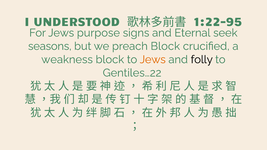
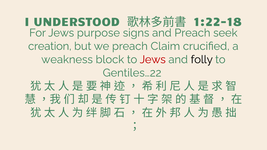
1:22-95: 1:22-95 -> 1:22-18 (218, 22)
and Eternal: Eternal -> Preach (192, 33)
seasons: seasons -> creation (50, 46)
preach Block: Block -> Claim (165, 46)
Jews colour: orange -> red (153, 60)
